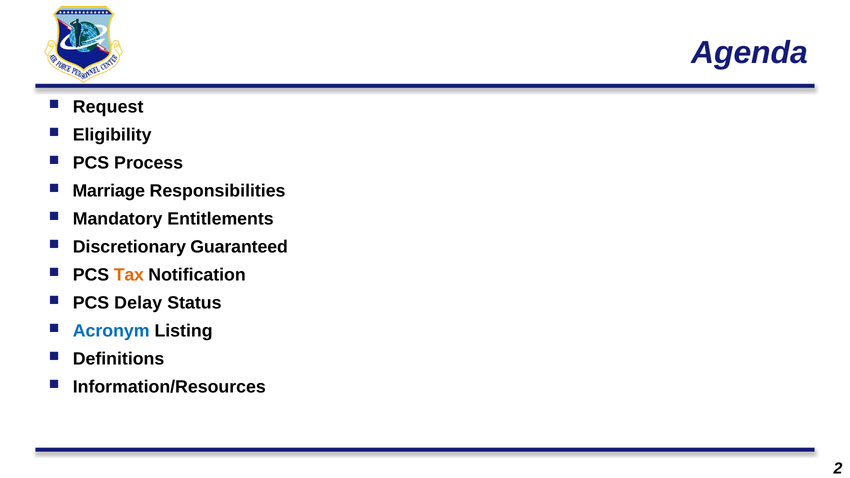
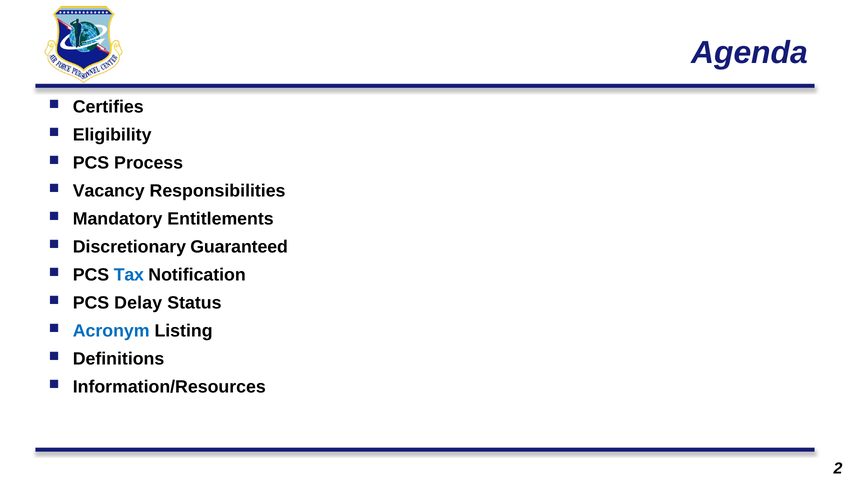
Request: Request -> Certifies (108, 107)
Marriage: Marriage -> Vacancy (109, 191)
Tax colour: orange -> blue (129, 275)
